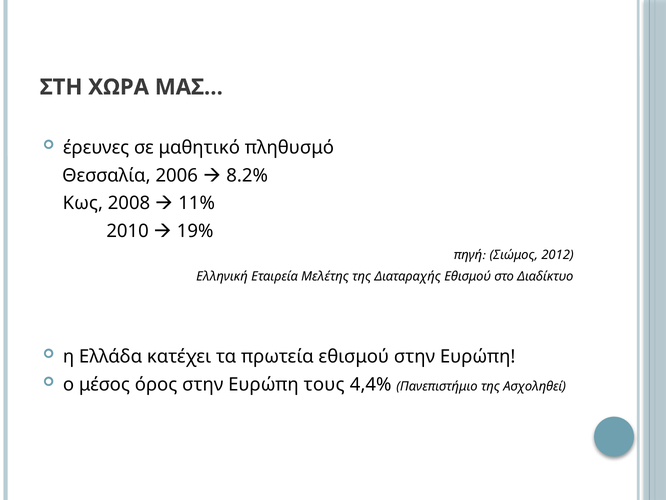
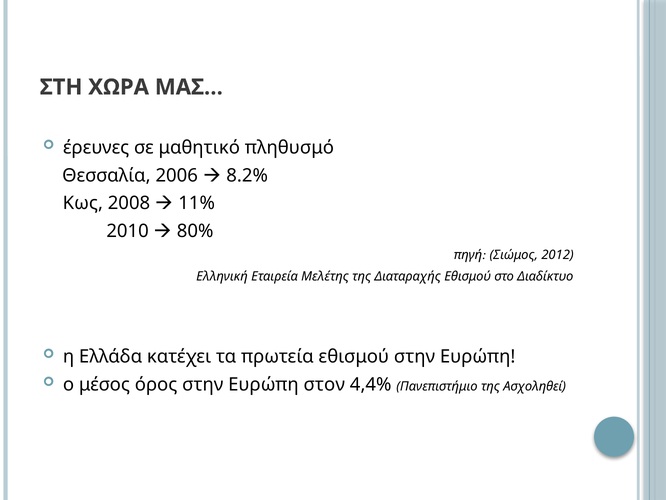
19%: 19% -> 80% (195, 231)
τους: τους -> στον (324, 384)
